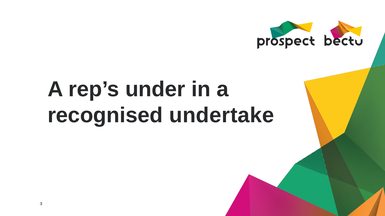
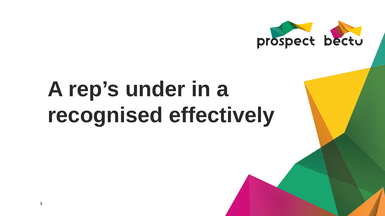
undertake: undertake -> effectively (222, 116)
